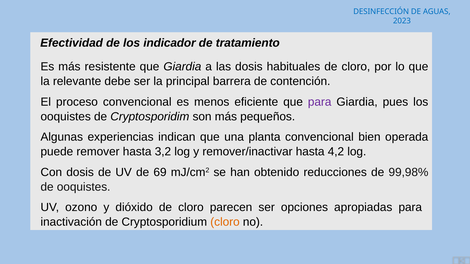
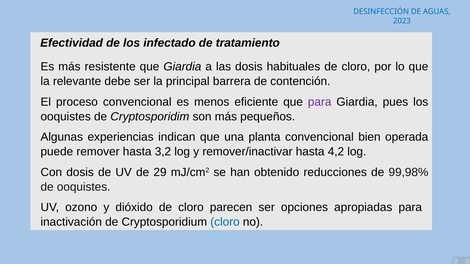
indicador: indicador -> infectado (169, 43)
69: 69 -> 29 (160, 172)
cloro colour: orange -> blue (225, 222)
